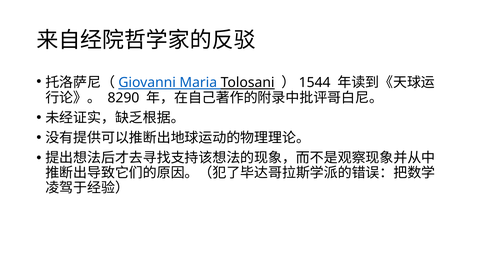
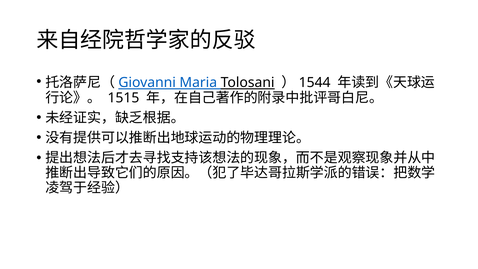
8290: 8290 -> 1515 (123, 98)
